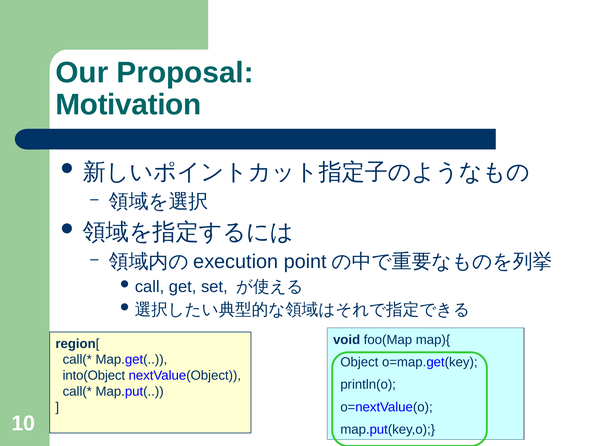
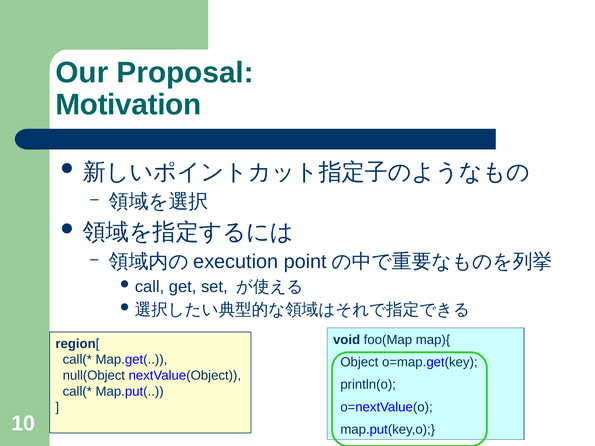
into(Object: into(Object -> null(Object (94, 376)
